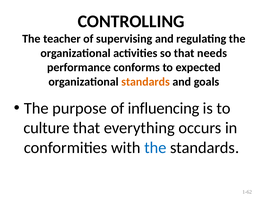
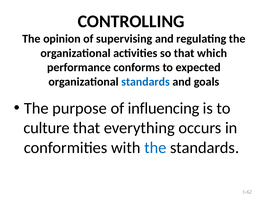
teacher: teacher -> opinion (62, 39)
needs: needs -> which (212, 53)
standards colour: orange -> blue (146, 82)
